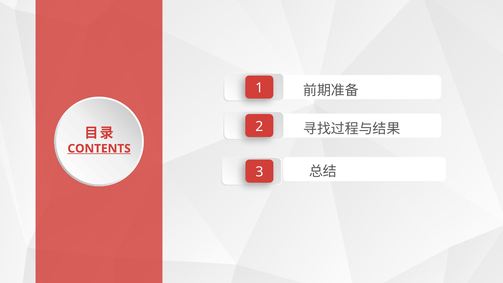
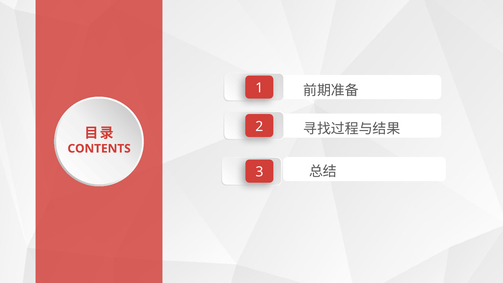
CONTENTS underline: present -> none (99, 149)
